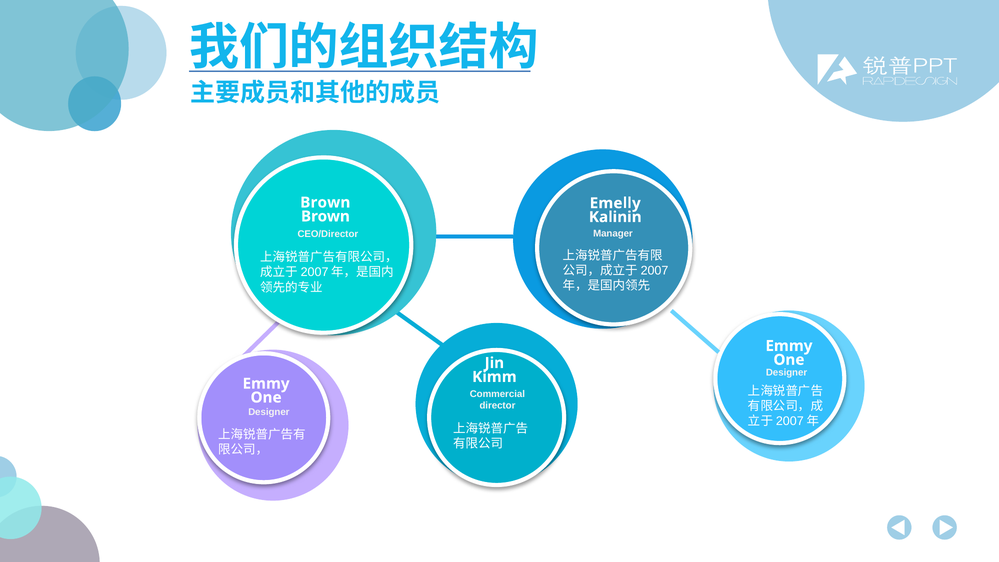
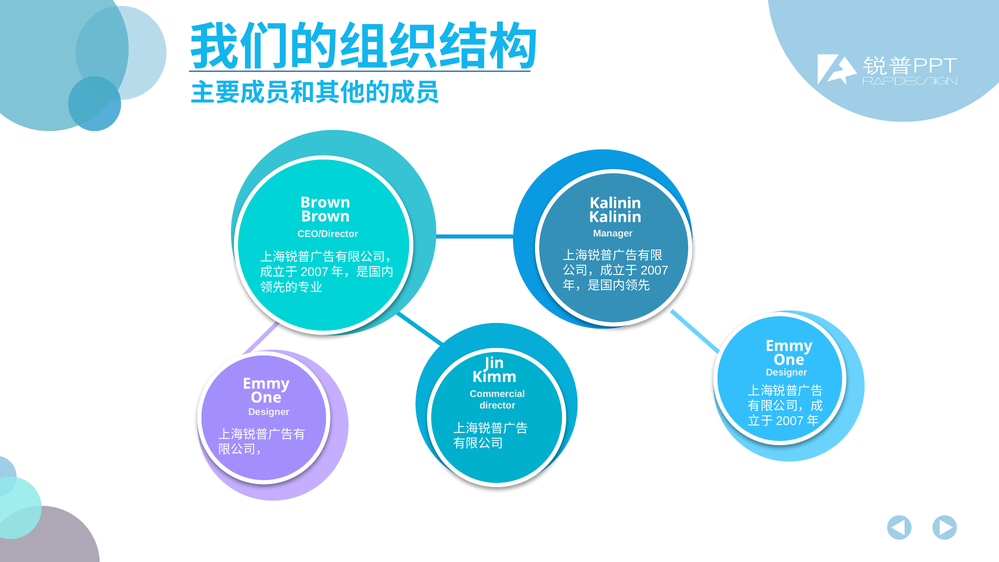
Emelly: Emelly -> Kalinin (615, 203)
